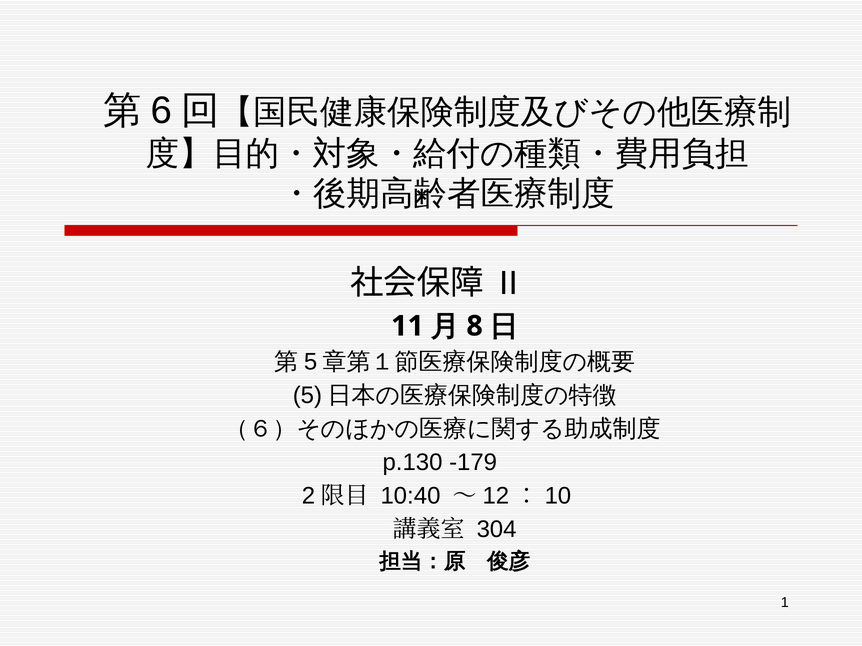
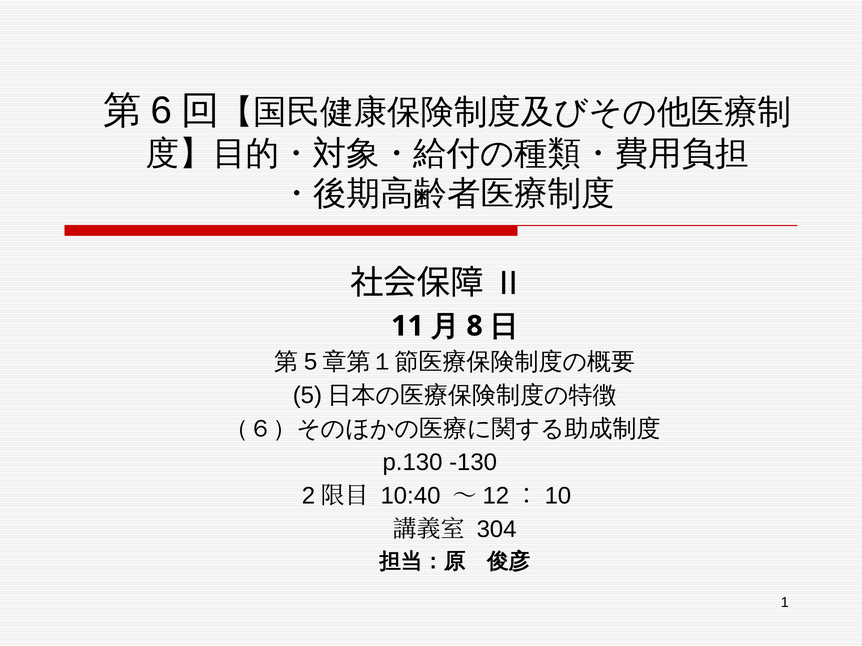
-179: -179 -> -130 (473, 463)
